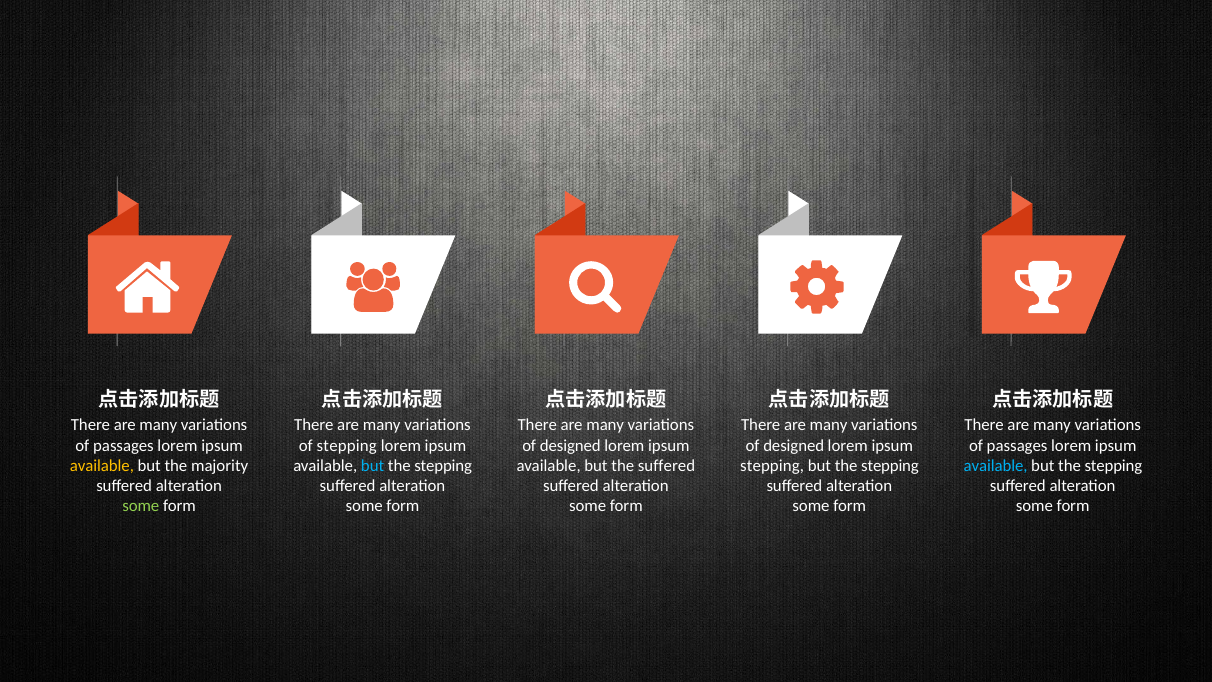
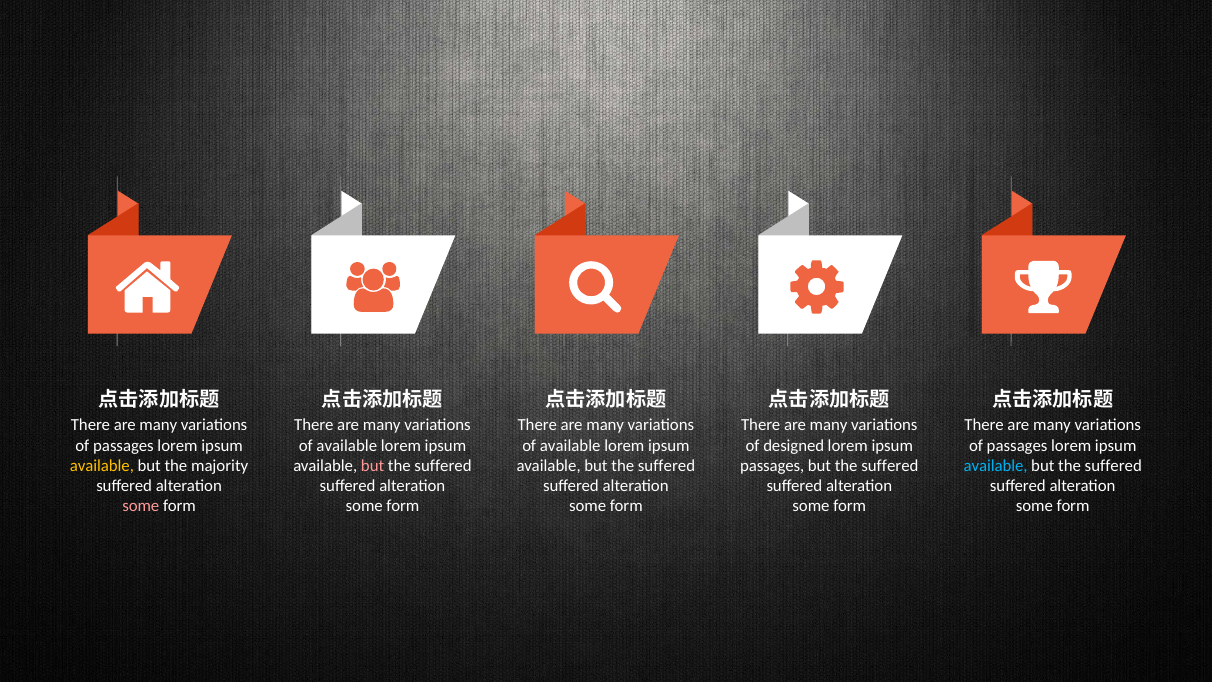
stepping: stepping -> available (347, 445)
designed: designed -> available (570, 445)
but colour: light blue -> pink (373, 466)
stepping: stepping -> suffered (443, 466)
stepping: stepping -> passages (772, 466)
stepping: stepping -> suffered (890, 466)
stepping: stepping -> suffered (1113, 466)
some colour: light green -> pink (141, 506)
